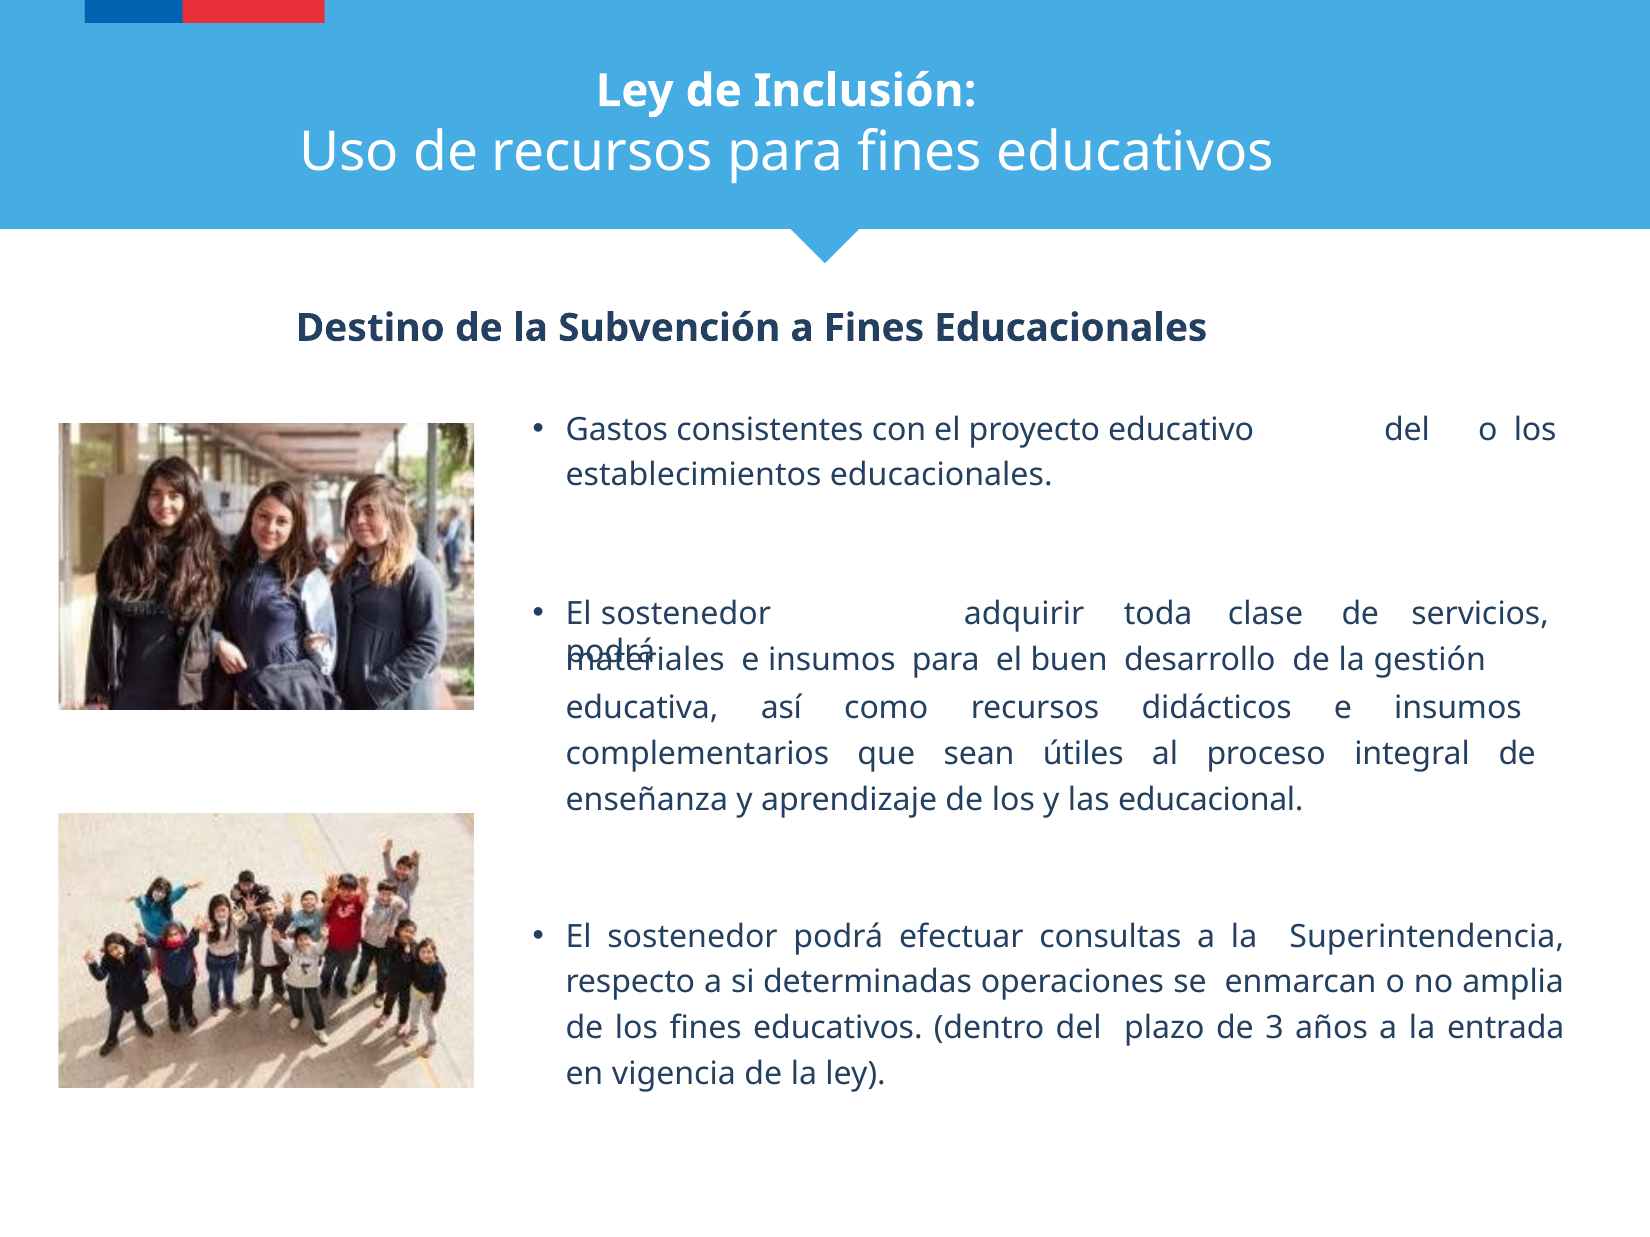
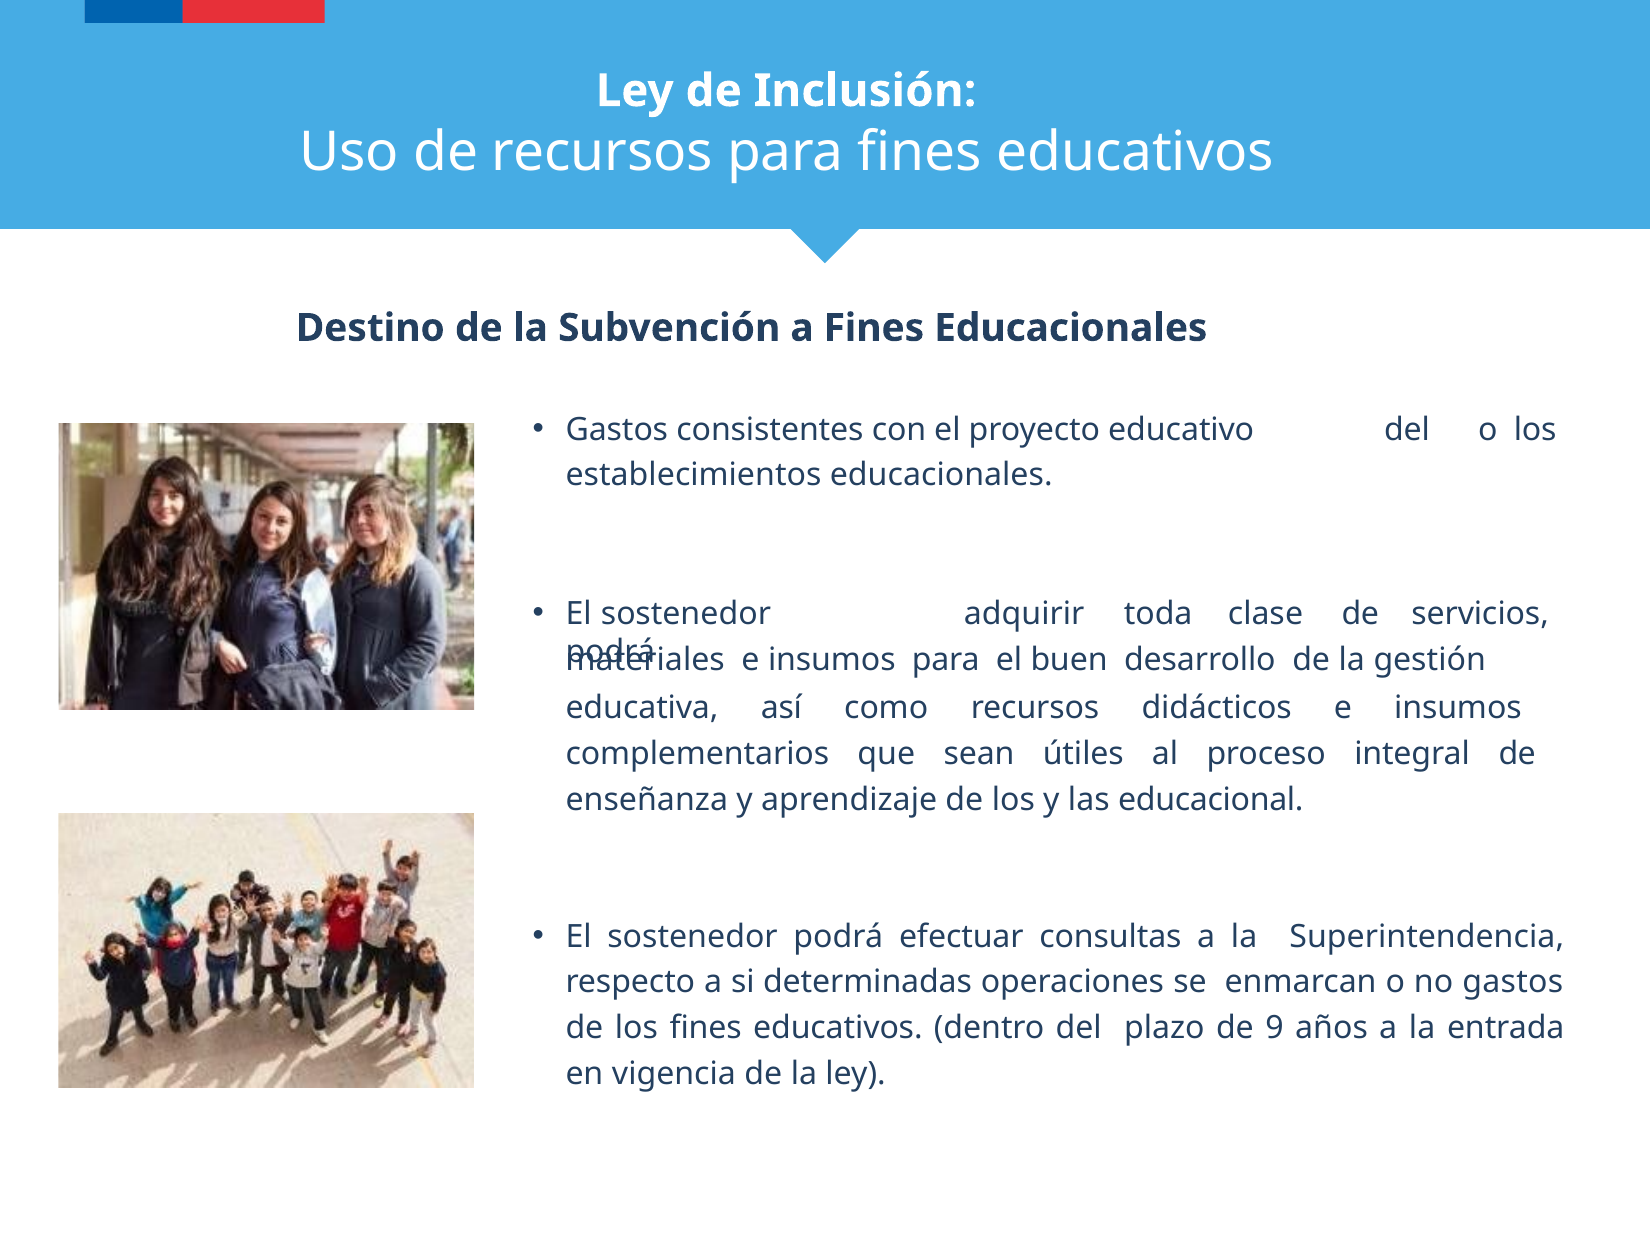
no amplia: amplia -> gastos (1513, 983)
3: 3 -> 9 (1275, 1028)
